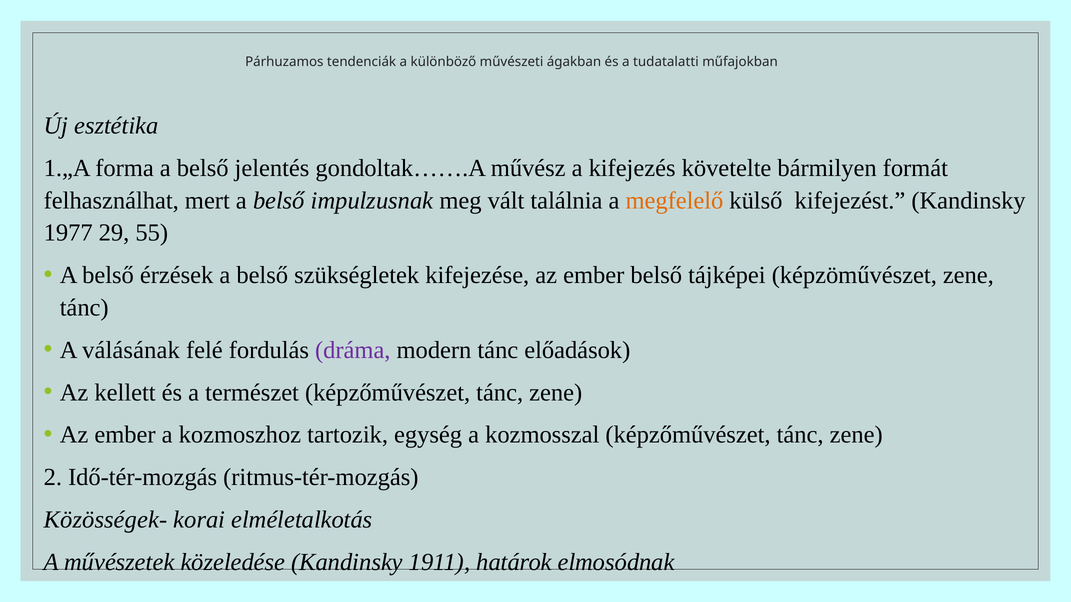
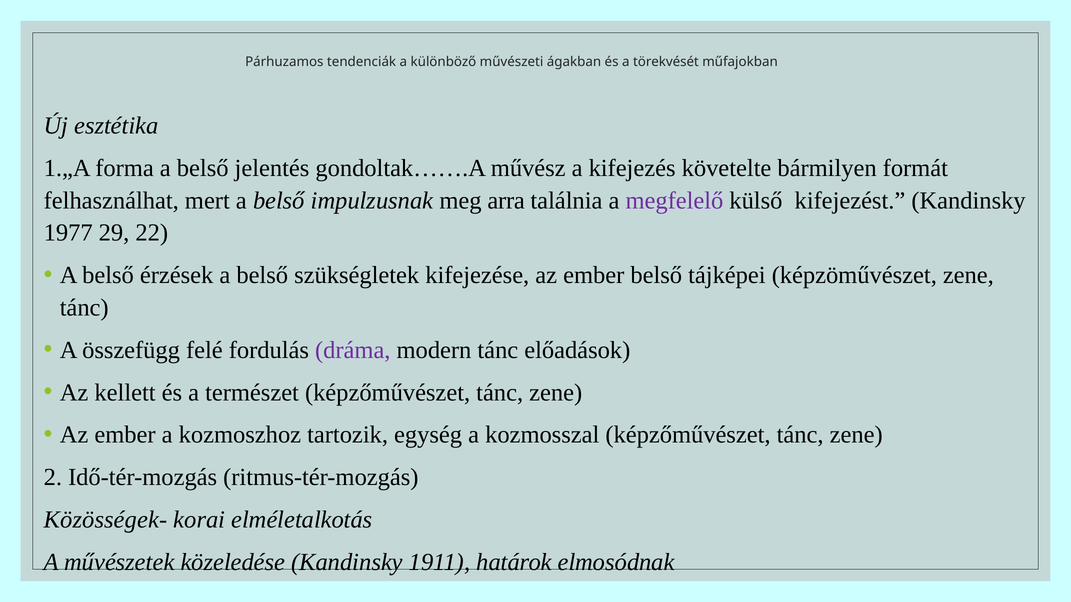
tudatalatti: tudatalatti -> törekvését (666, 62)
vált: vált -> arra (506, 201)
megfelelő colour: orange -> purple (674, 201)
55: 55 -> 22 (152, 233)
válásának: válásának -> összefügg (131, 350)
